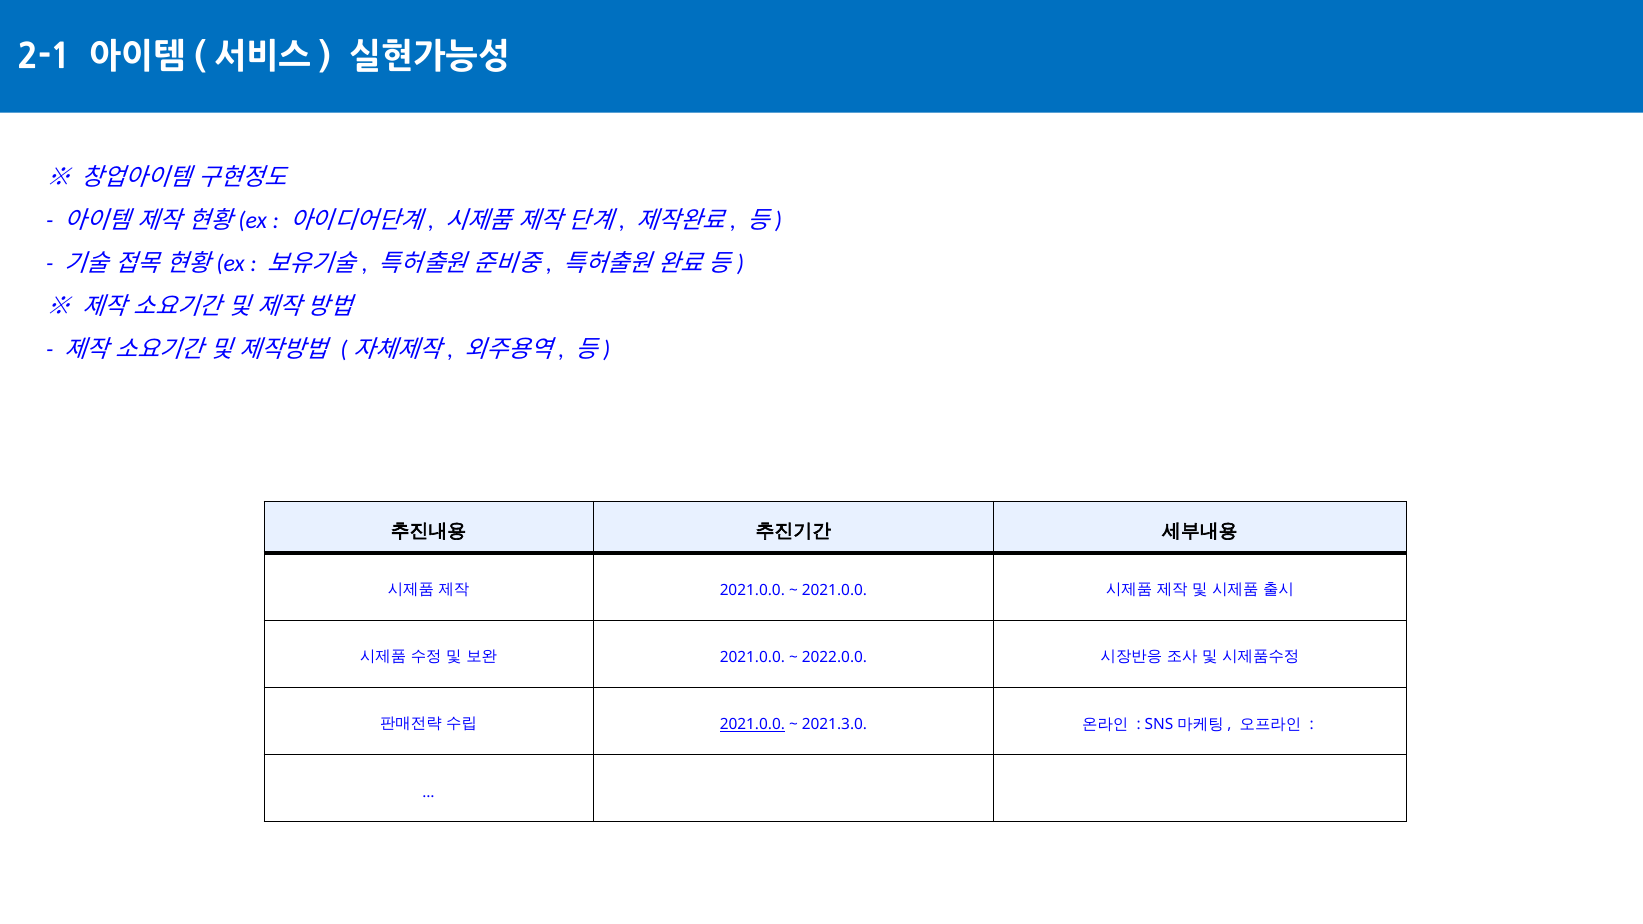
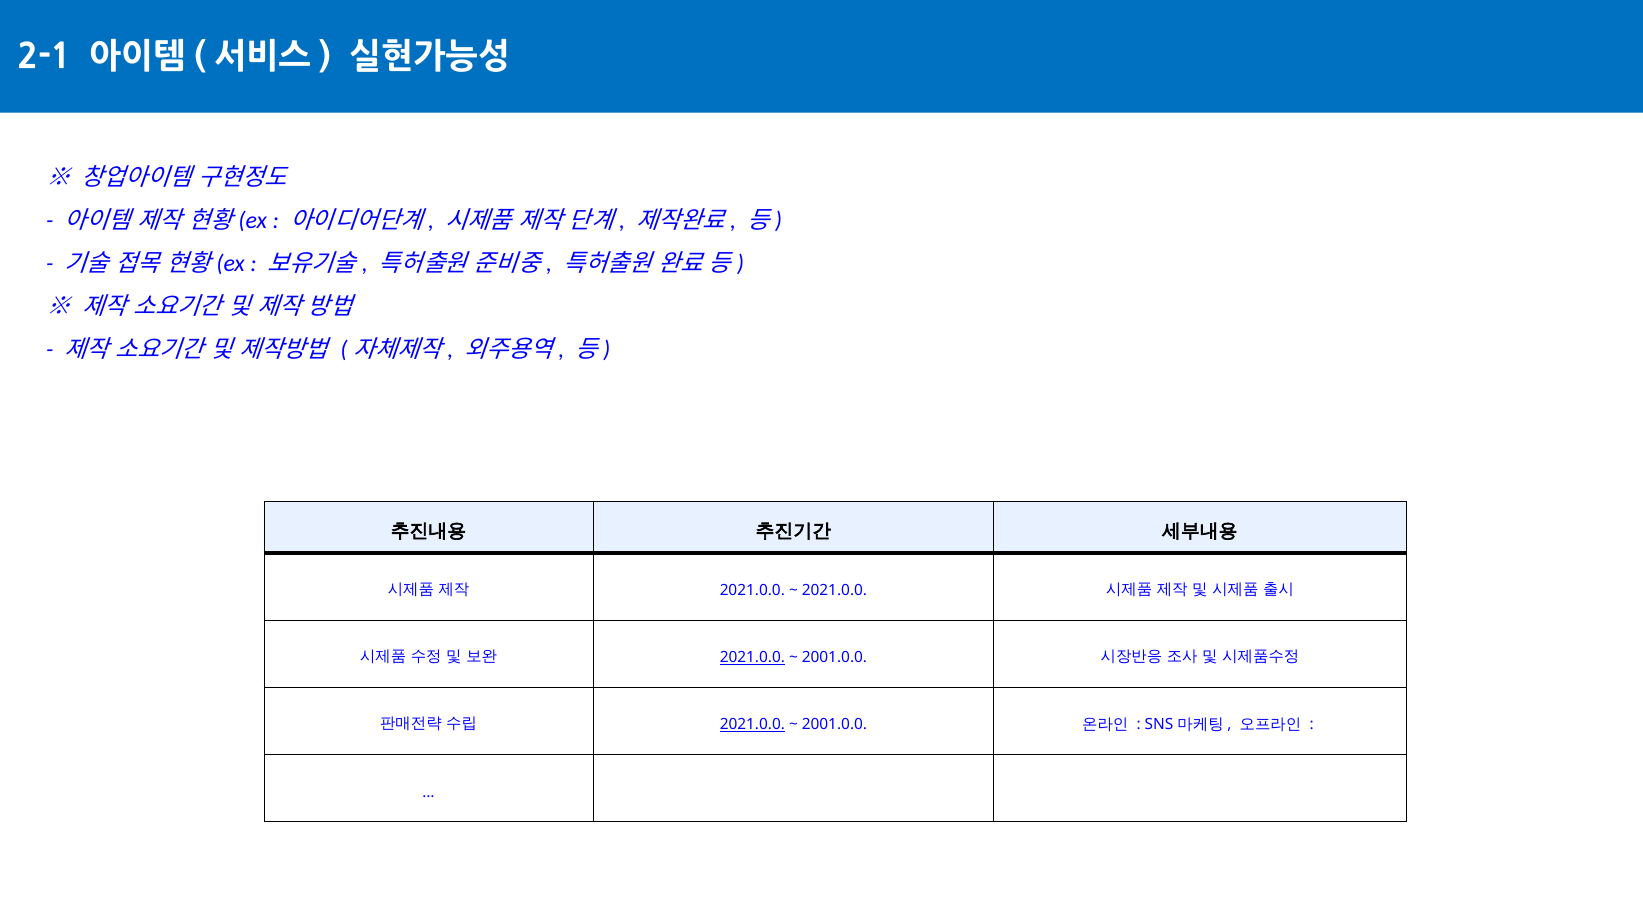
2021.0.0 underline: none -> present (752, 658)
2022.0.0: 2022.0.0 -> 2001.0.0 (834, 658)
2021.3.0: 2021.3.0 -> 2001.0.0 (834, 725)
